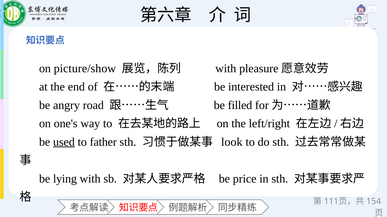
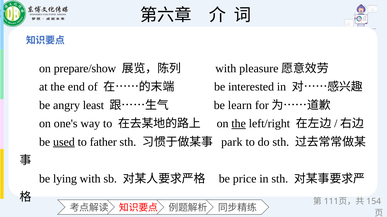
picture/show: picture/show -> prepare/show (85, 69)
road: road -> least (93, 105)
filled: filled -> learn (240, 105)
the underline: none -> present (239, 124)
look: look -> park (232, 142)
